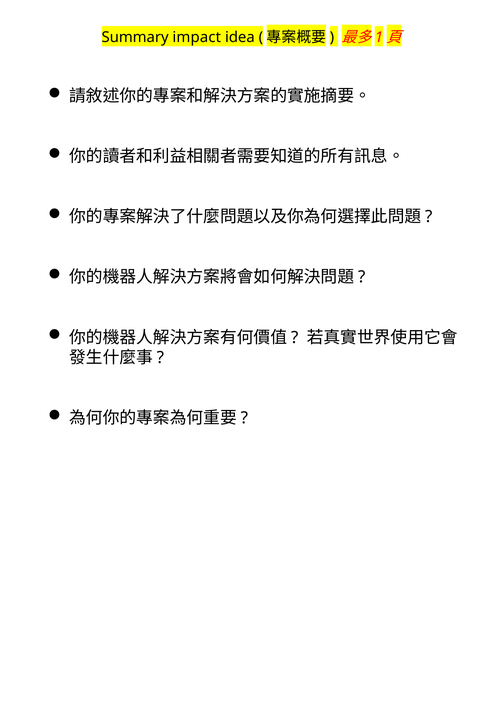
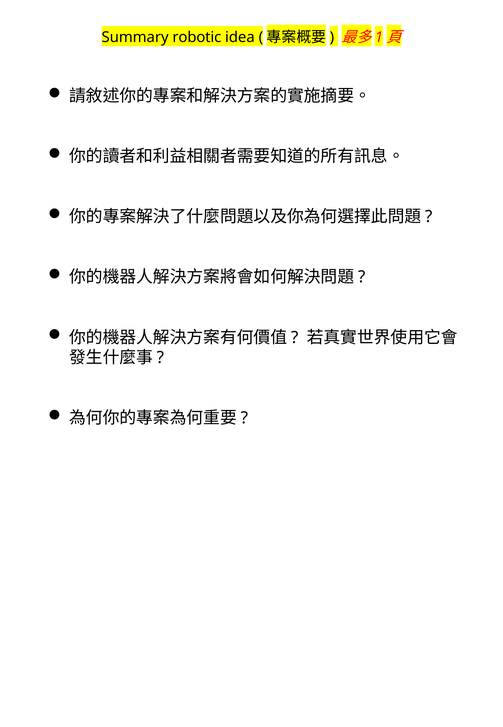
impact: impact -> robotic (197, 37)
